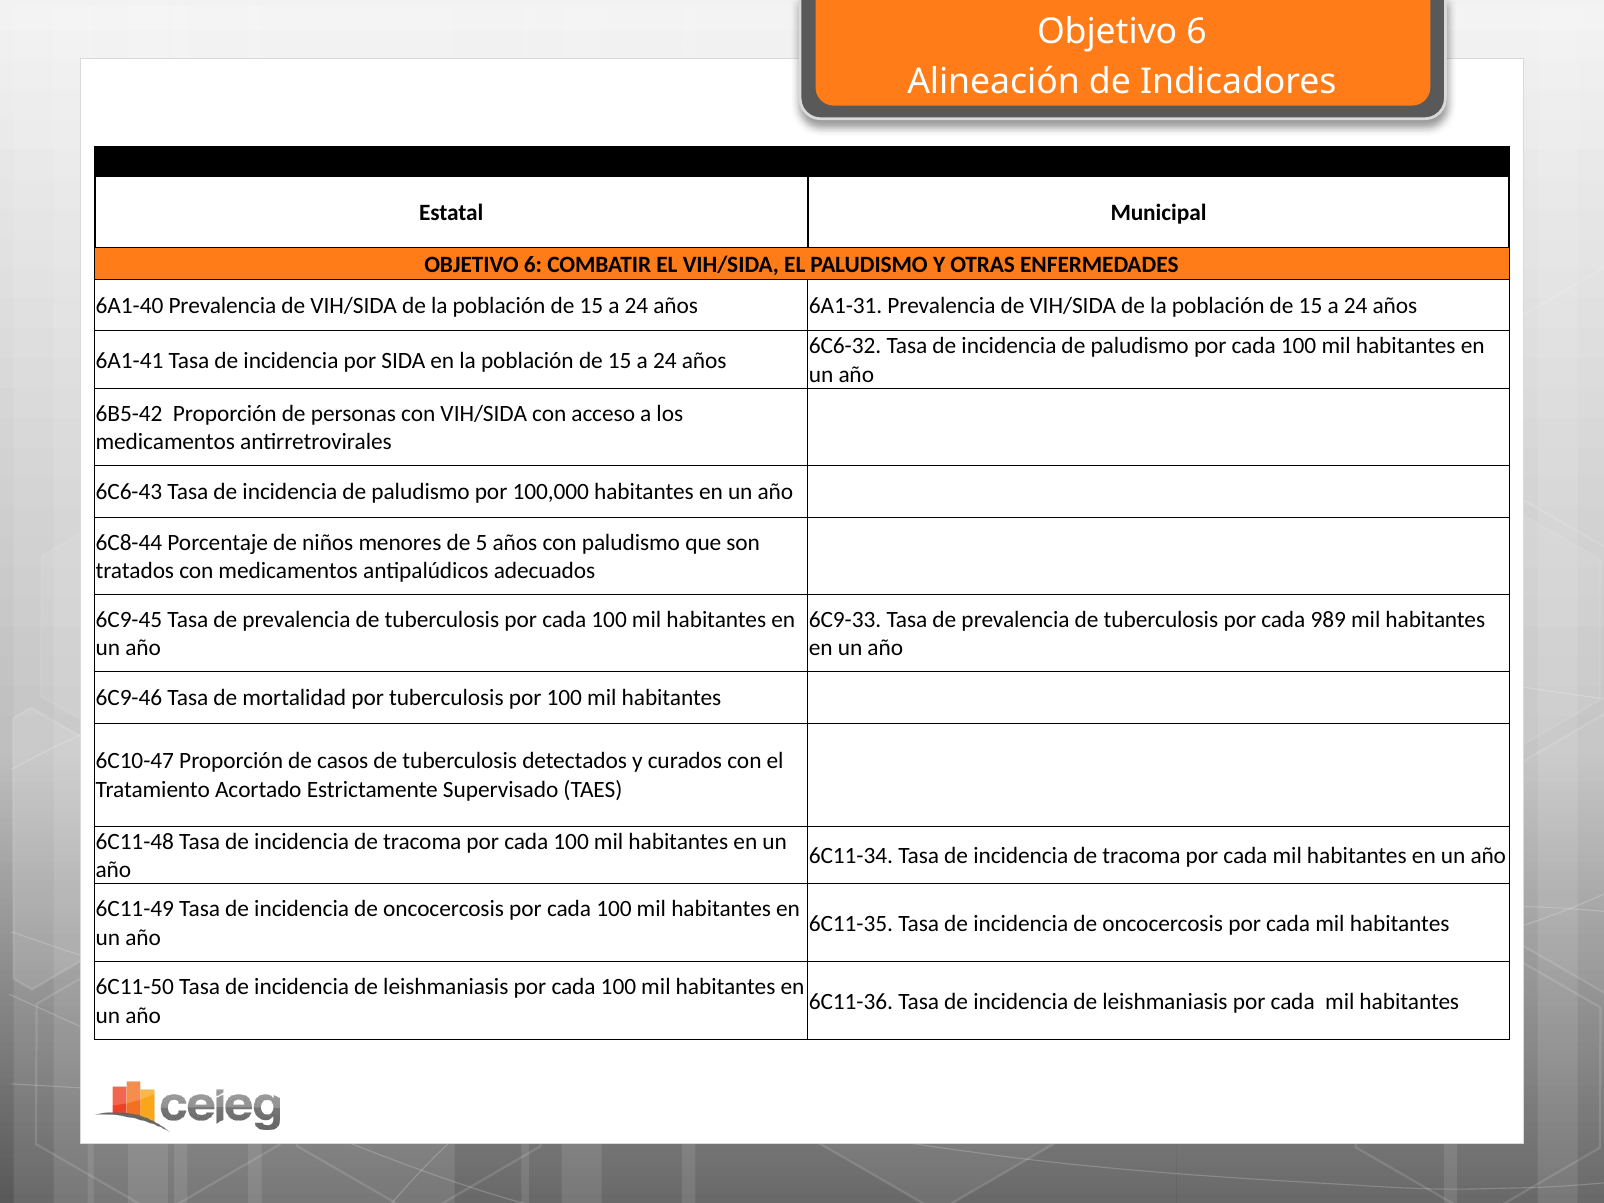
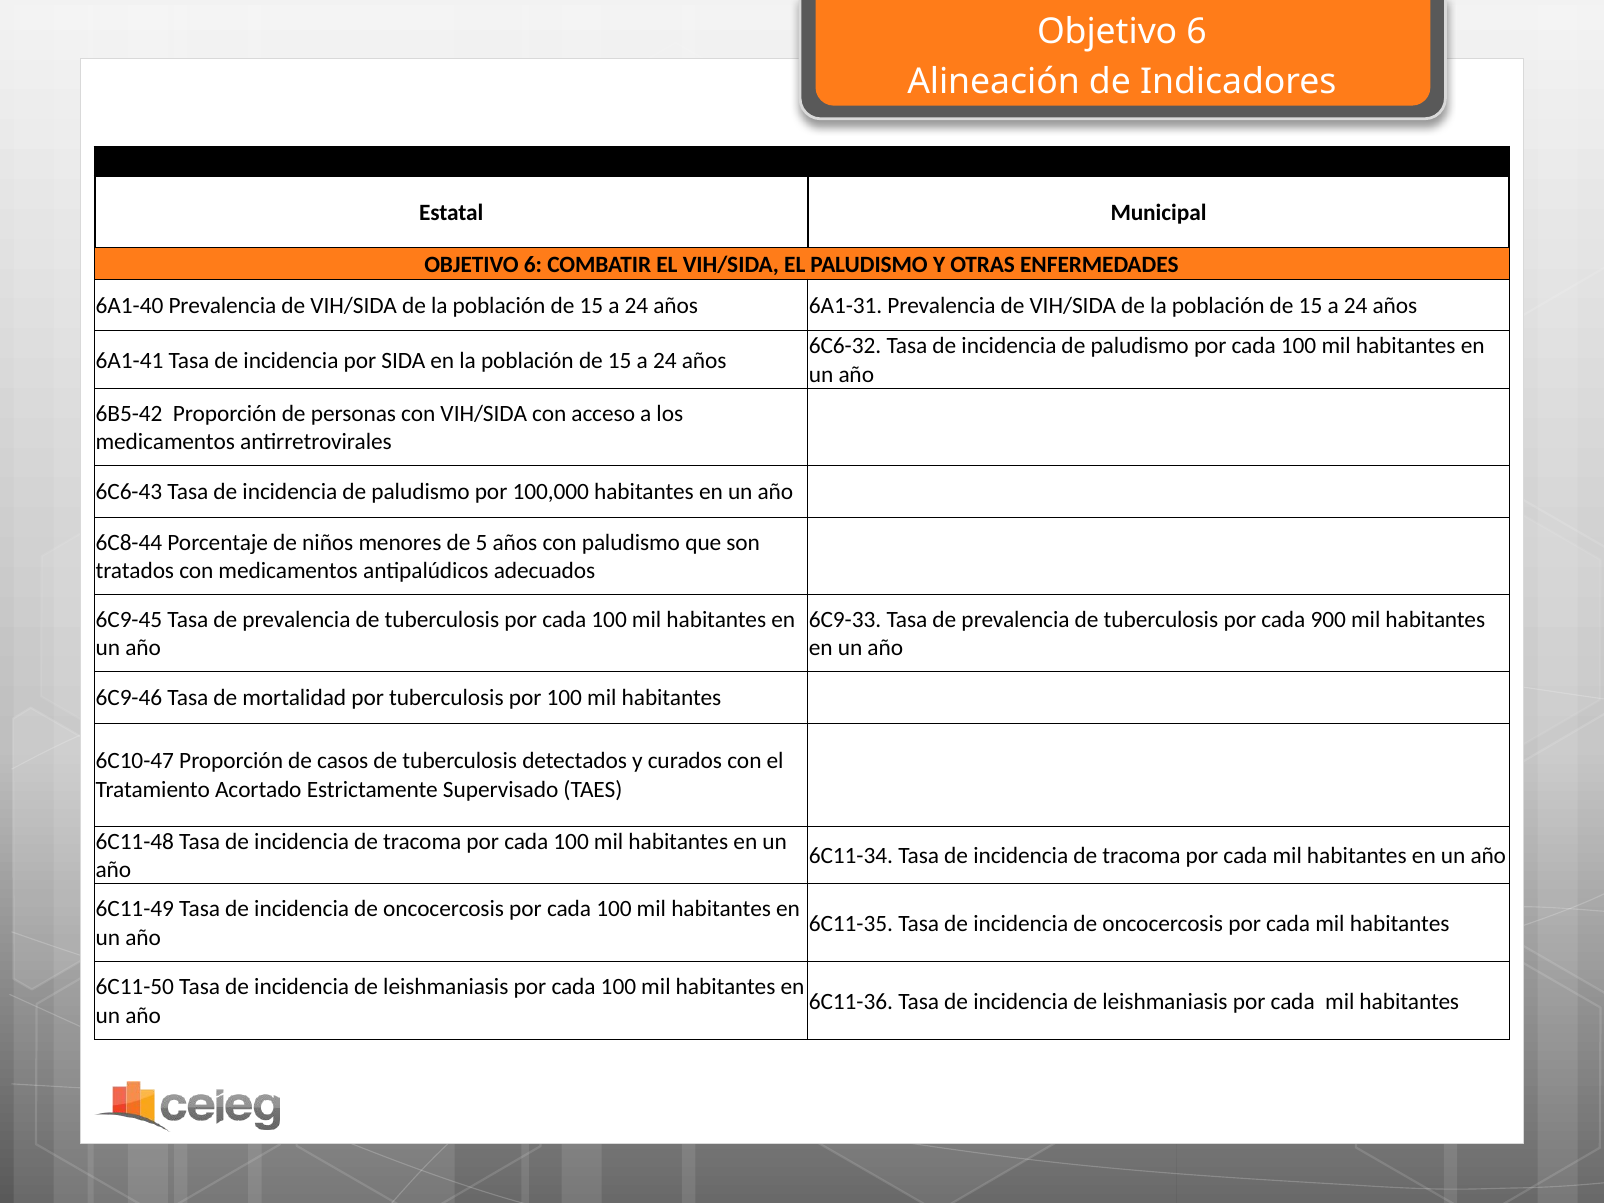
989: 989 -> 900 (1328, 620)
